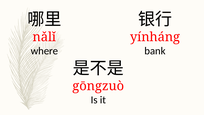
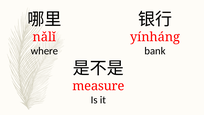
gōngzuò: gōngzuò -> measure (98, 86)
